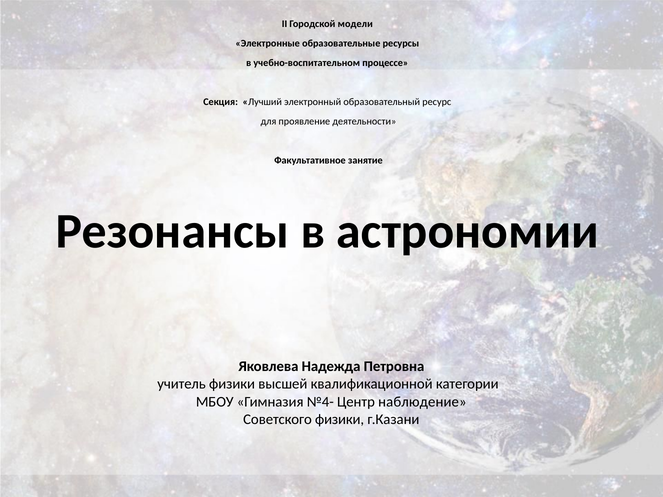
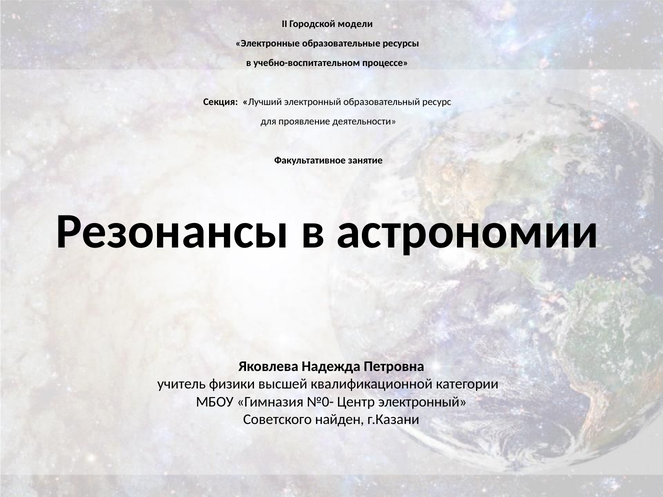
№4-: №4- -> №0- (320, 402)
Центр наблюдение: наблюдение -> электронный (423, 402)
Советского физики: физики -> найден (340, 420)
